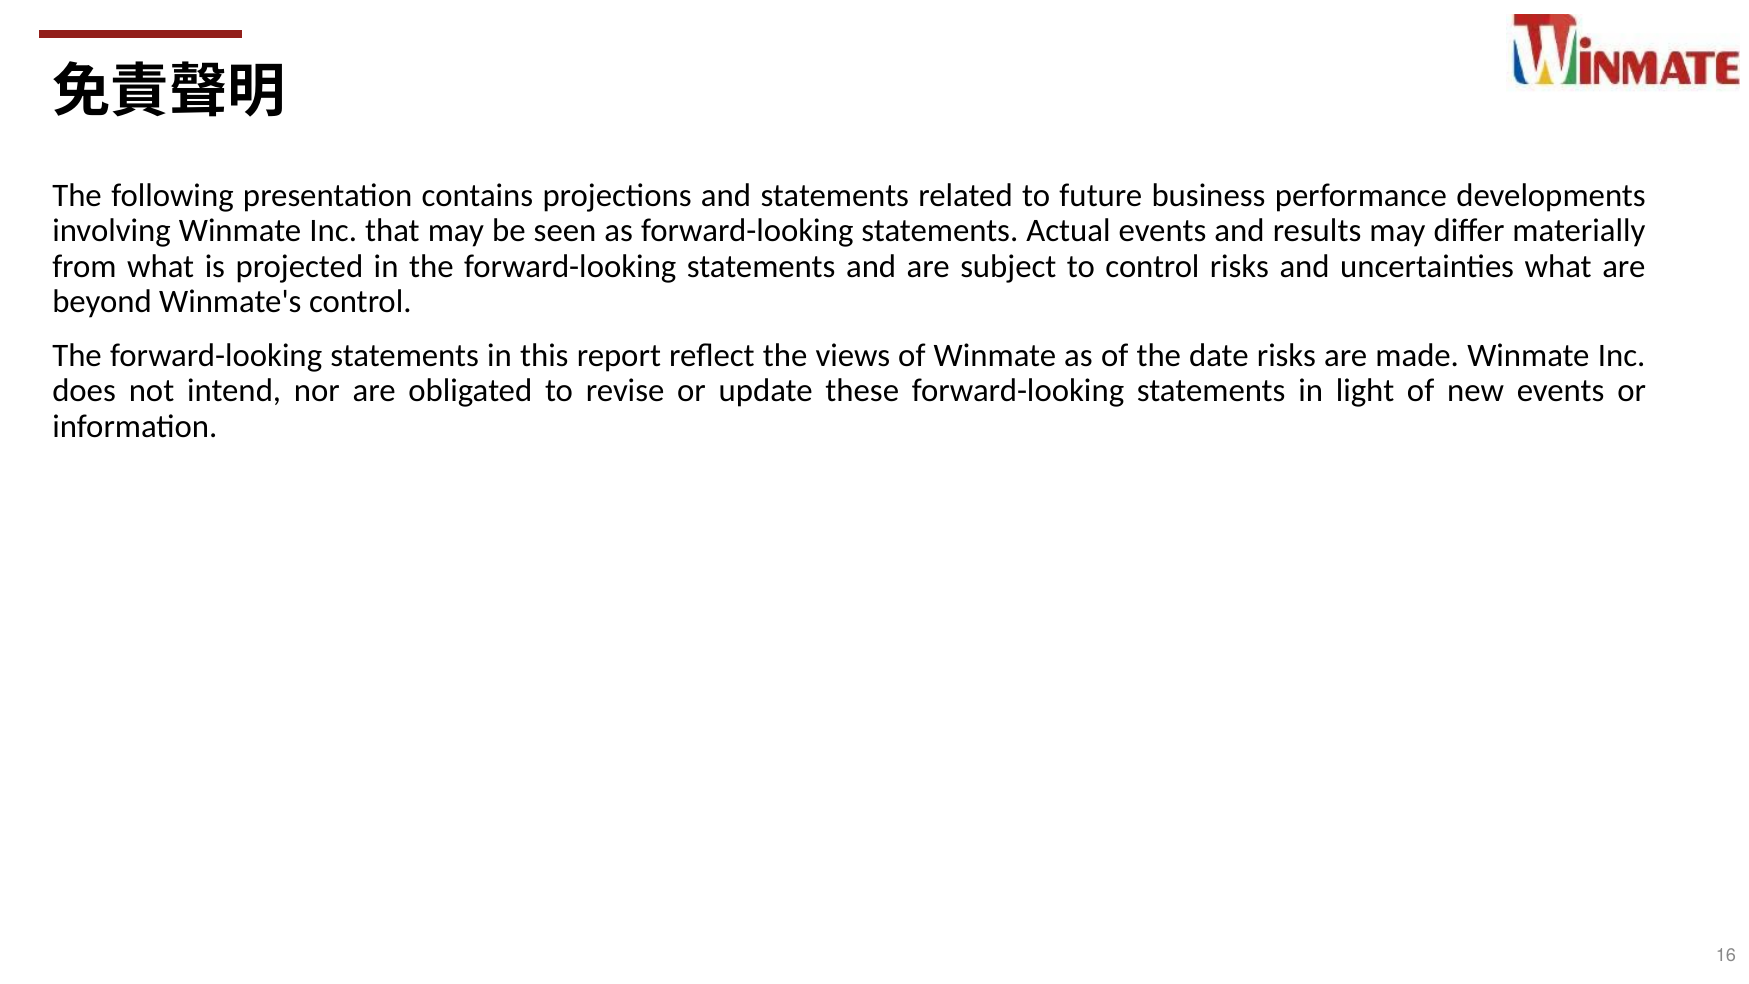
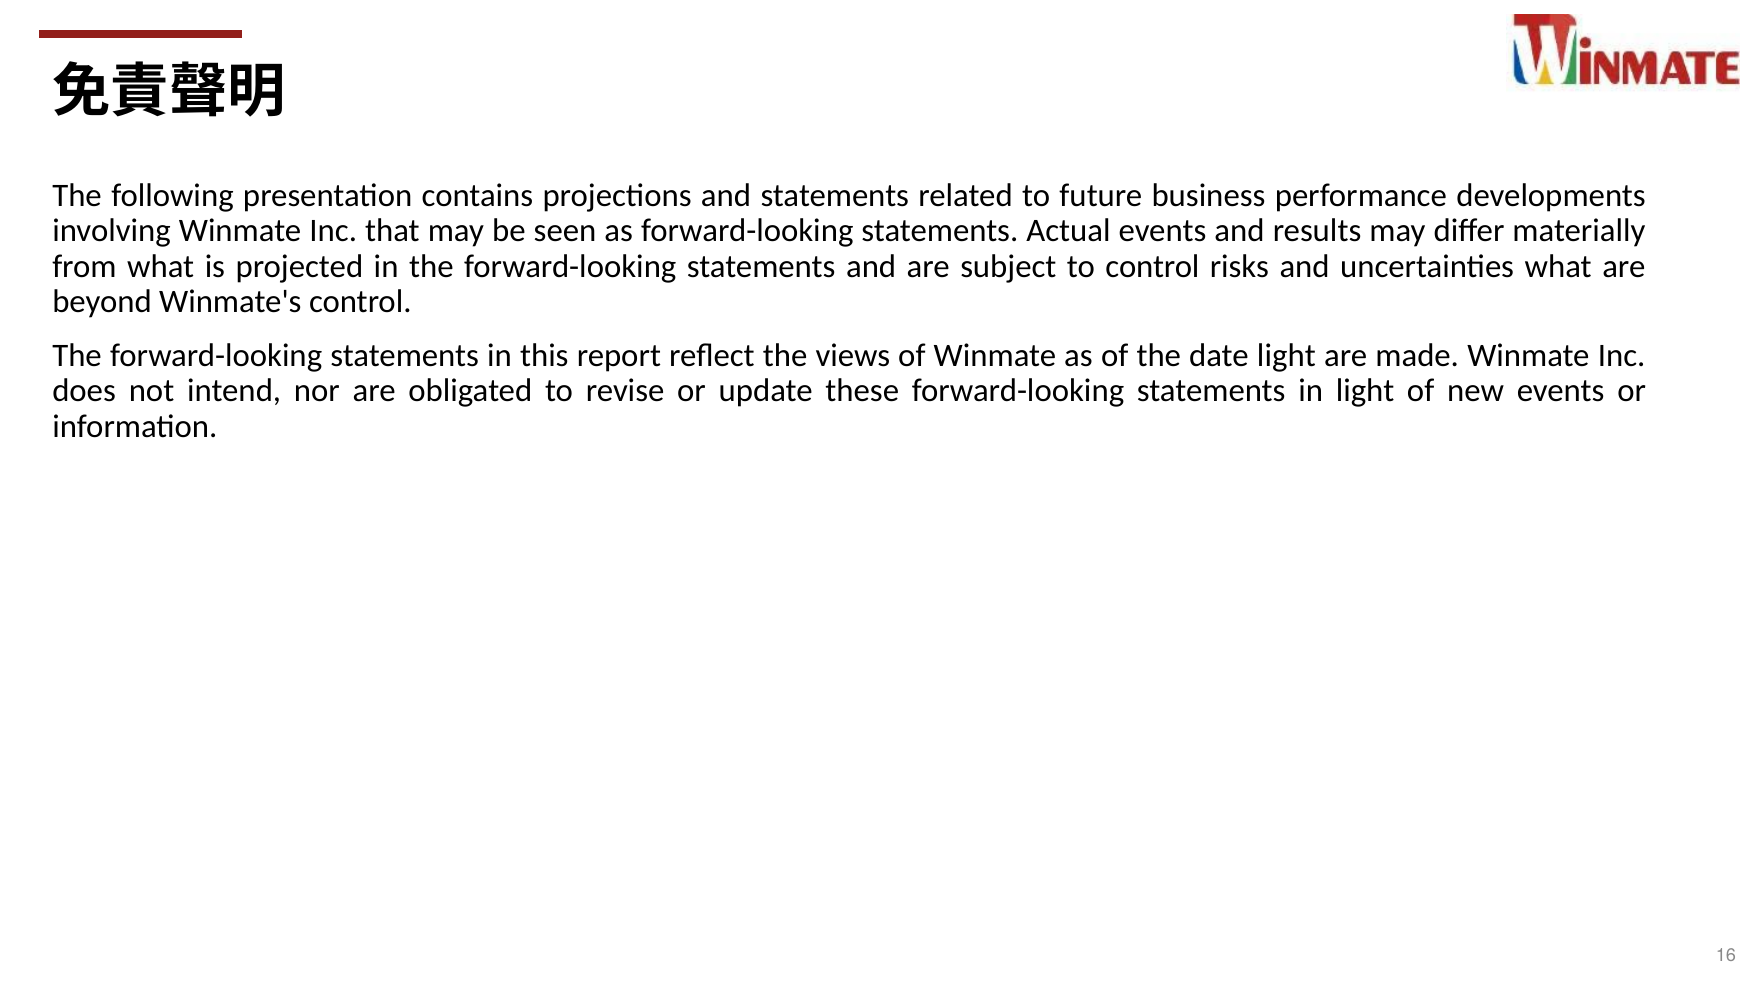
date risks: risks -> light (1286, 356)
